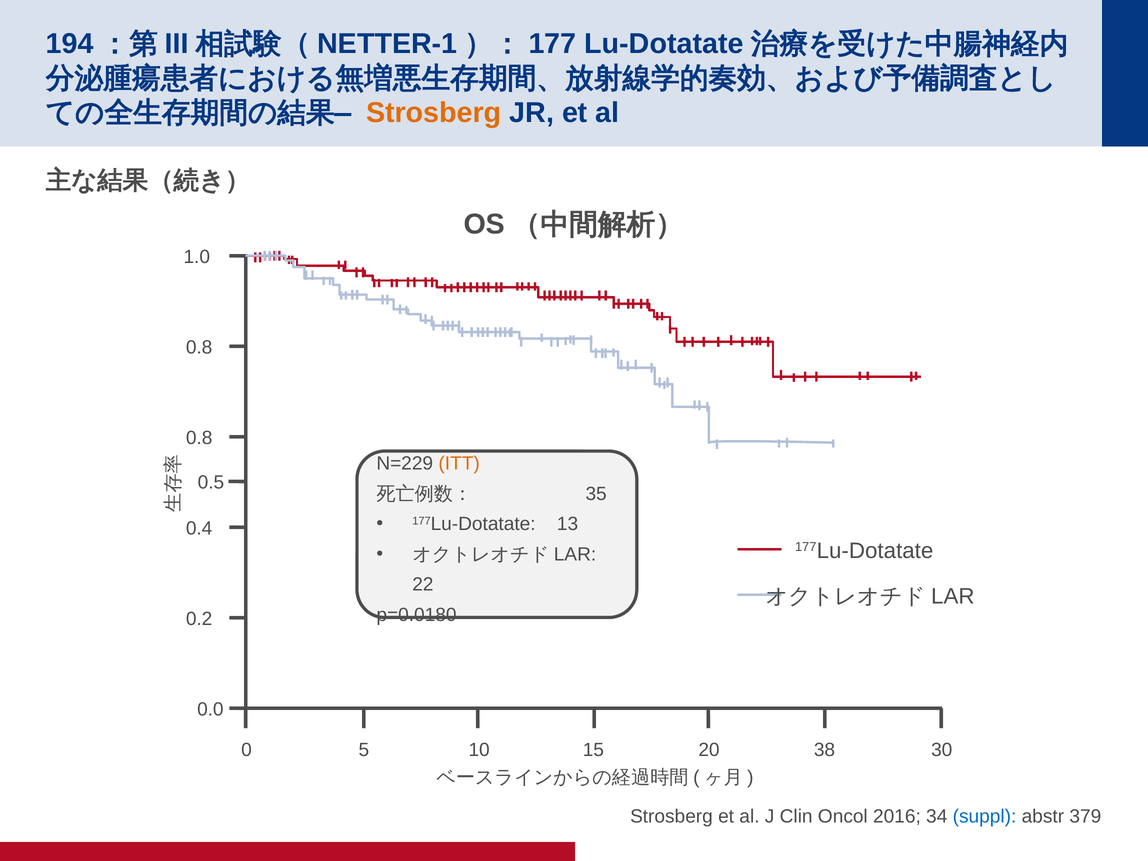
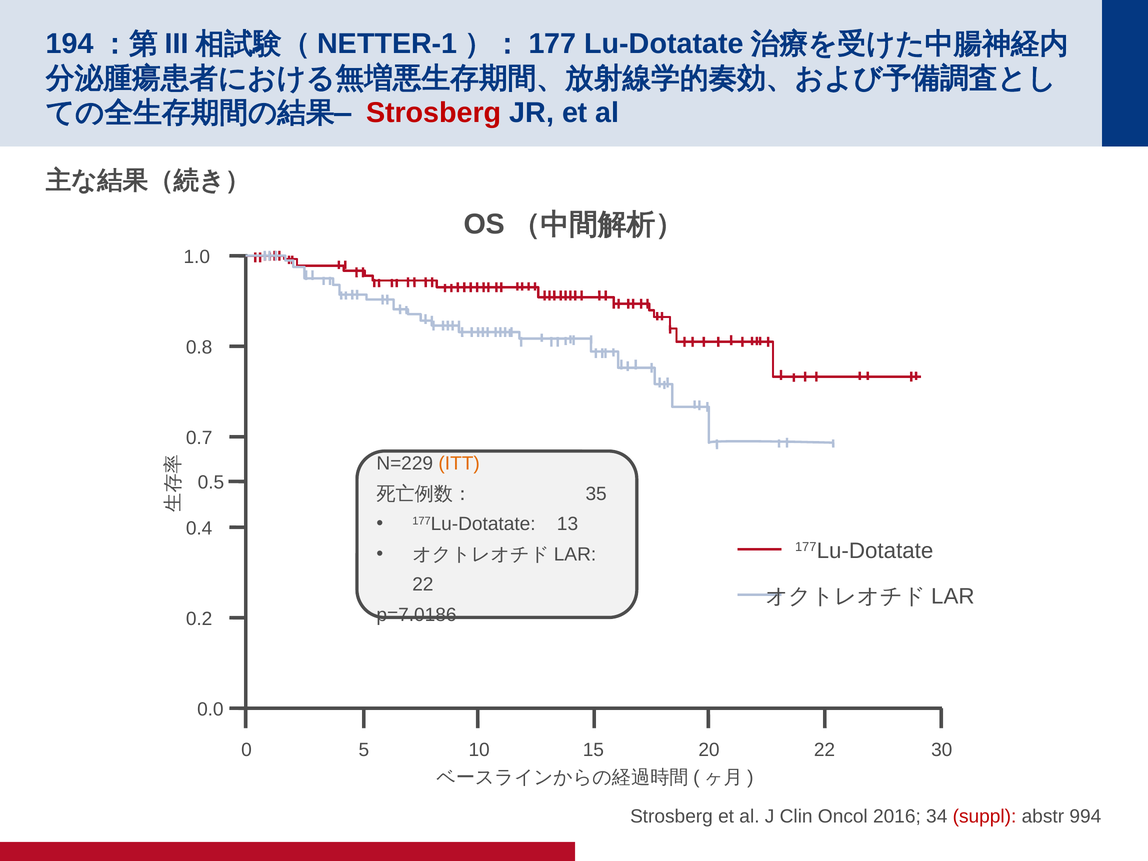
Strosberg colour: orange -> red (434, 113)
0.8: 0.8 -> 0.7 (199, 438)
p=0.0180: p=0.0180 -> p=7.0186 (416, 615)
20 38: 38 -> 22 (825, 750)
suppl colour: blue -> red (985, 816)
379: 379 -> 994 (1085, 816)
